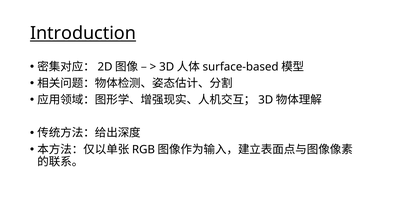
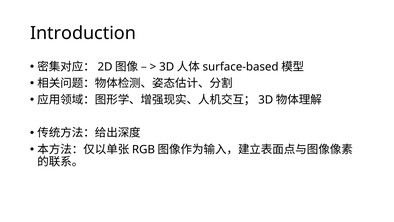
Introduction underline: present -> none (83, 33)
